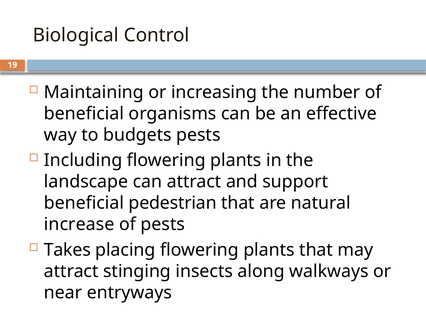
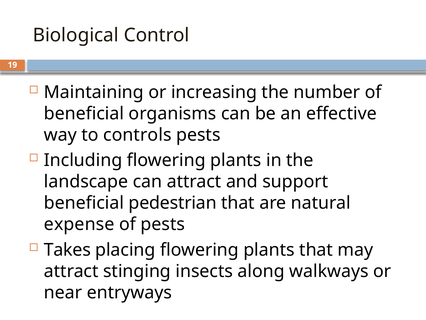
budgets: budgets -> controls (137, 135)
increase: increase -> expense (79, 224)
